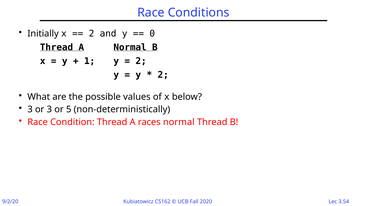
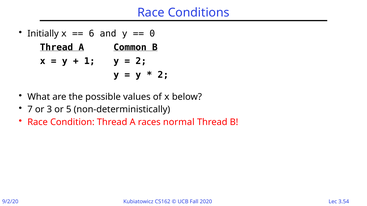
2: 2 -> 6 (92, 34)
Normal: Normal -> Common (130, 48)
3: 3 -> 7 (30, 110)
